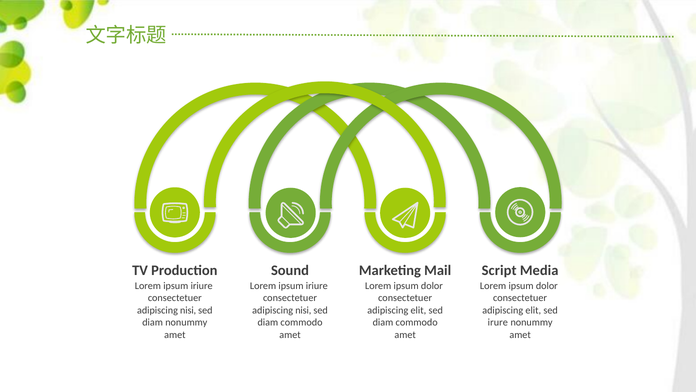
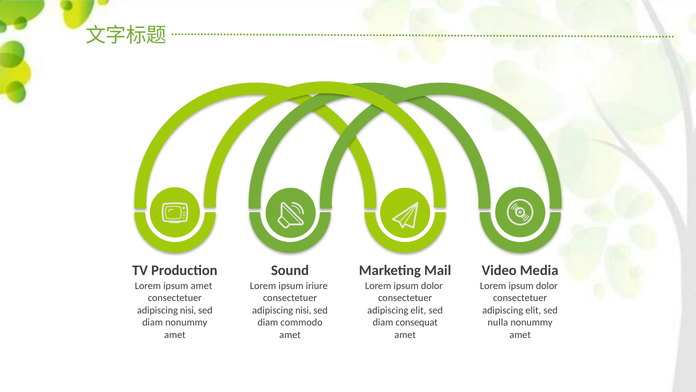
Script: Script -> Video (499, 270)
iriure: iriure -> amet (202, 285)
commodo: commodo -> consequat (417, 322)
irure: irure -> nulla (498, 322)
